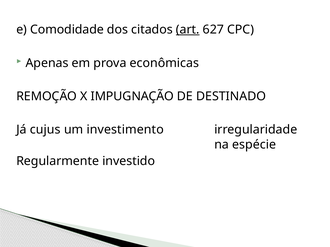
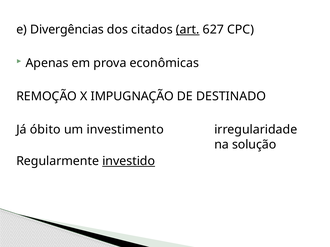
Comodidade: Comodidade -> Divergências (67, 30)
cujus: cujus -> óbito (45, 130)
espécie: espécie -> solução (254, 145)
investido underline: none -> present (129, 161)
